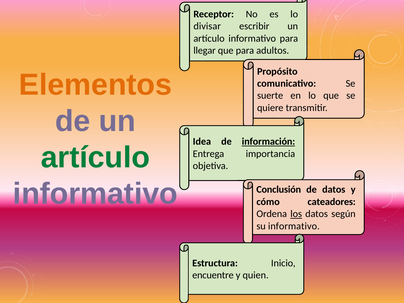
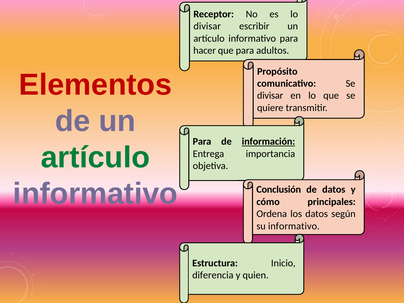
llegar: llegar -> hacer (205, 50)
Elementos colour: orange -> red (95, 85)
suerte: suerte -> divisar (270, 96)
Idea: Idea -> Para (202, 142)
cateadores: cateadores -> principales (332, 202)
los underline: present -> none (296, 214)
encuentre: encuentre -> diferencia (213, 275)
